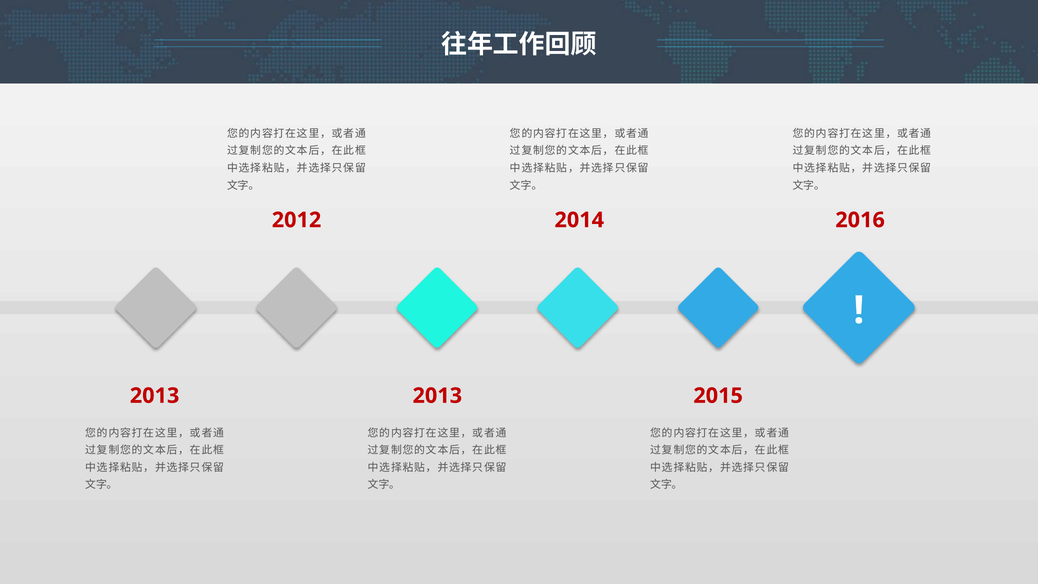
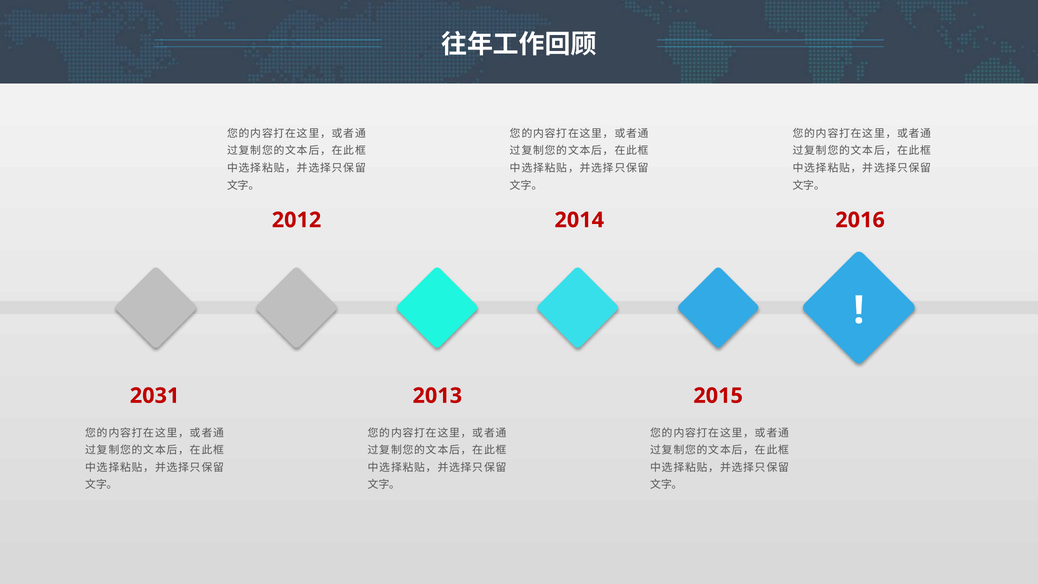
2013: 2013 -> 2031 (155, 396)
